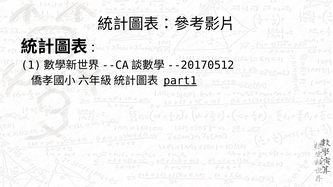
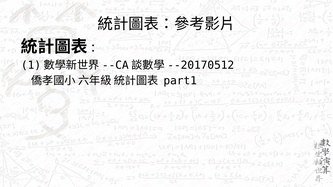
part1 underline: present -> none (180, 81)
